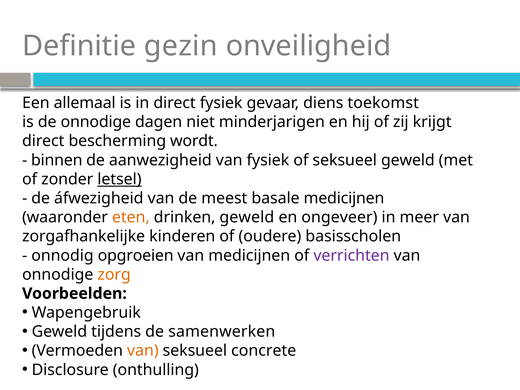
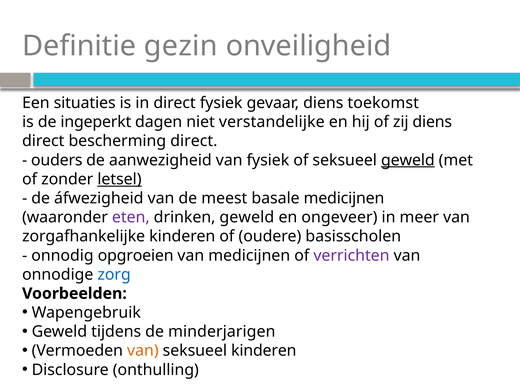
allemaal: allemaal -> situaties (85, 103)
de onnodige: onnodige -> ingeperkt (96, 122)
minderjarigen: minderjarigen -> verstandelijke (272, 122)
zij krijgt: krijgt -> diens (432, 122)
bescherming wordt: wordt -> direct (194, 141)
binnen: binnen -> ouders (57, 160)
geweld underline: none -> present (408, 160)
eten colour: orange -> purple (131, 217)
zorg colour: orange -> blue (114, 274)
samenwerken: samenwerken -> minderjarigen (222, 332)
seksueel concrete: concrete -> kinderen (264, 351)
